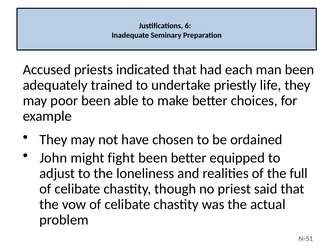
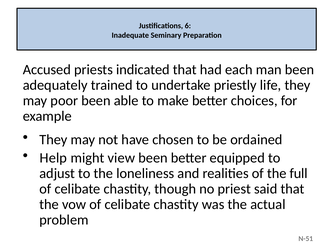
John: John -> Help (53, 158)
fight: fight -> view (121, 158)
